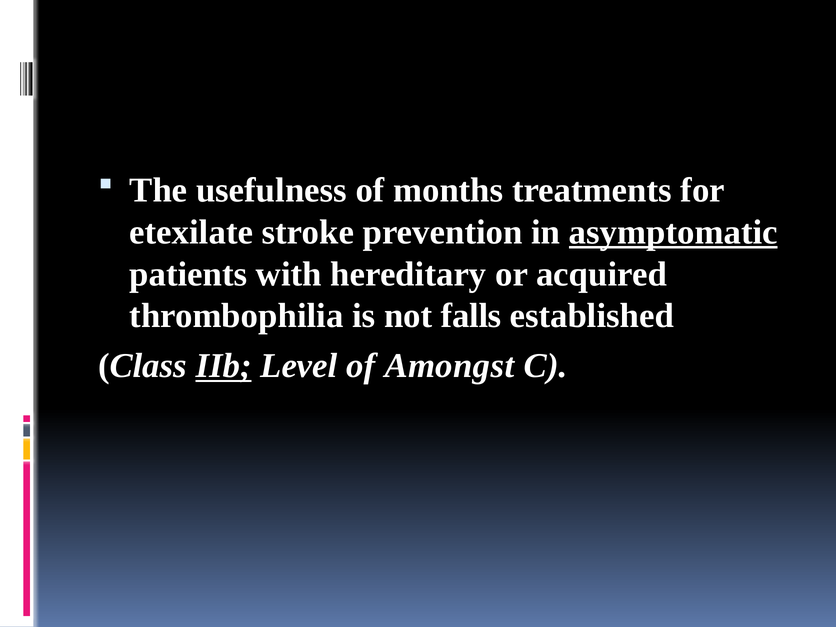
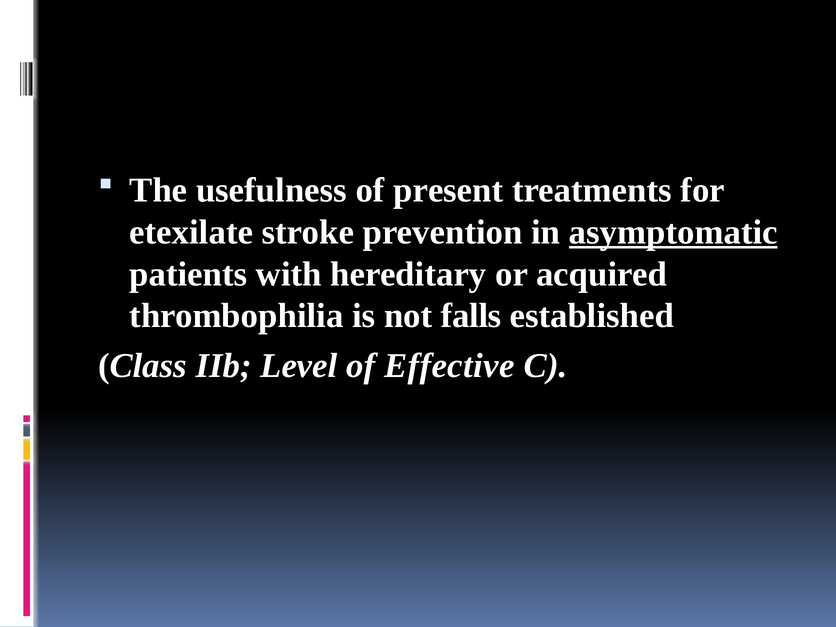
months: months -> present (448, 190)
IIb underline: present -> none (224, 366)
Amongst: Amongst -> Effective (449, 366)
